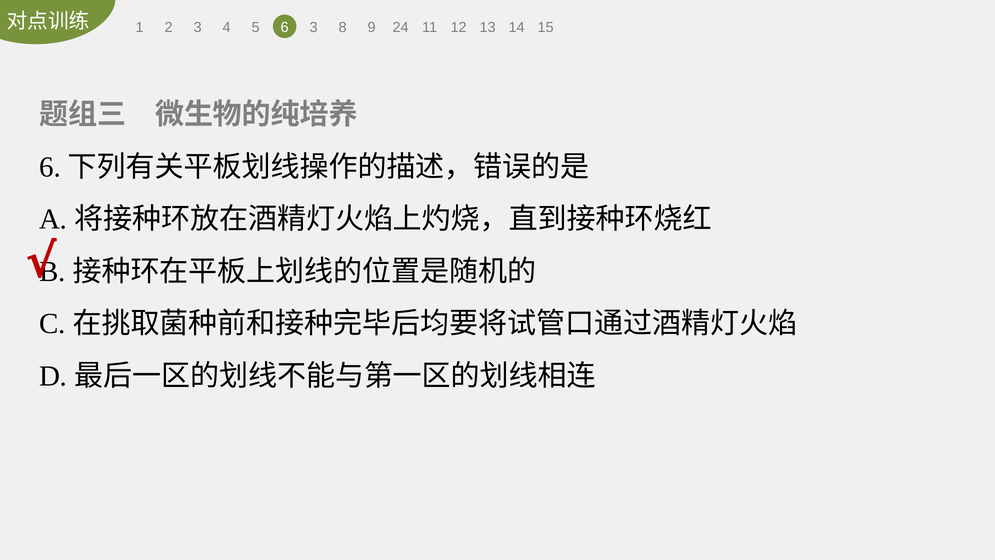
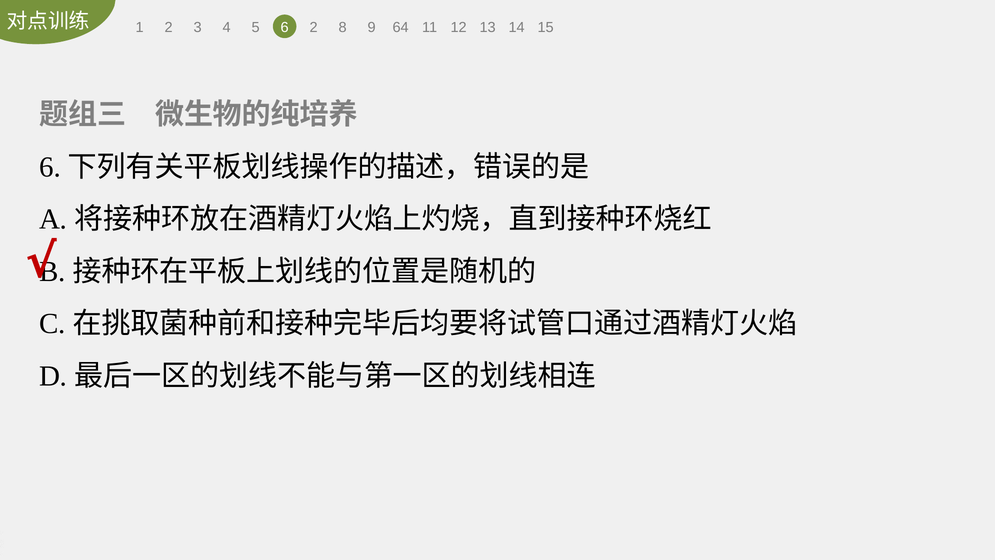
6 3: 3 -> 2 (314, 27)
24: 24 -> 64 (401, 27)
